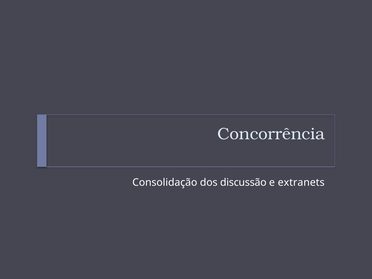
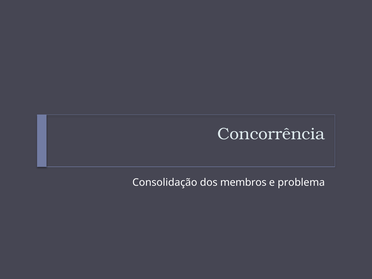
discussão: discussão -> membros (243, 182)
extranets: extranets -> problema (301, 182)
